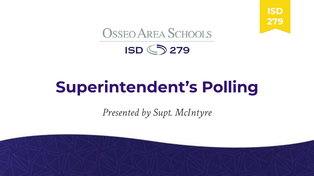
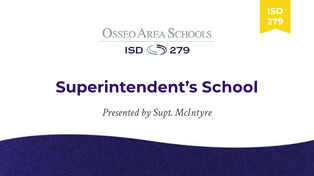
Polling: Polling -> School (230, 88)
